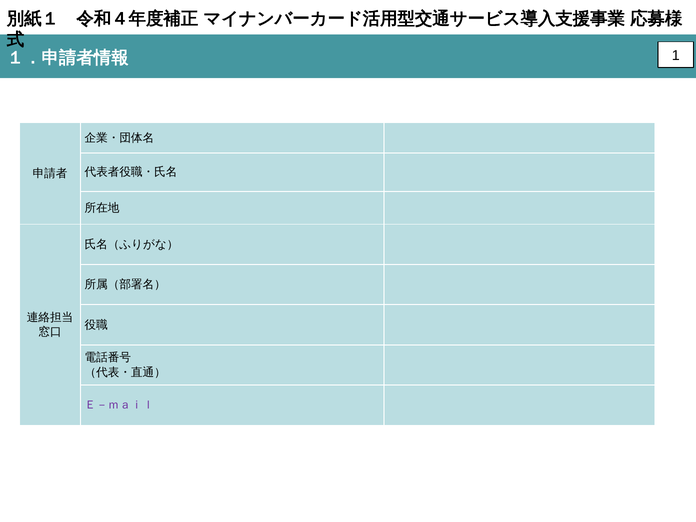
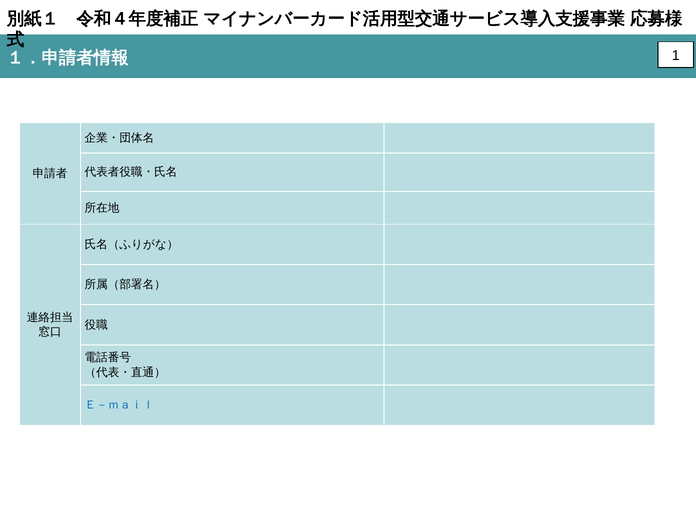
Ｅ－ｍａｉｌ colour: purple -> blue (119, 405)
